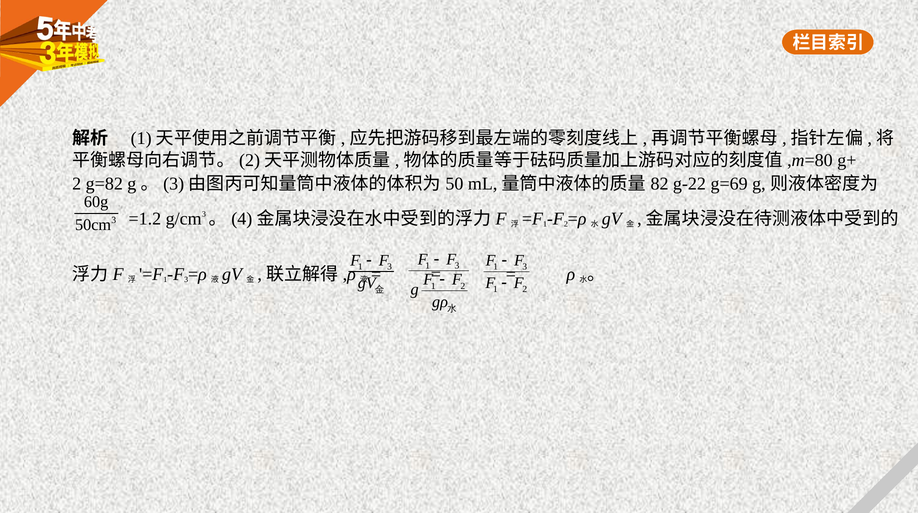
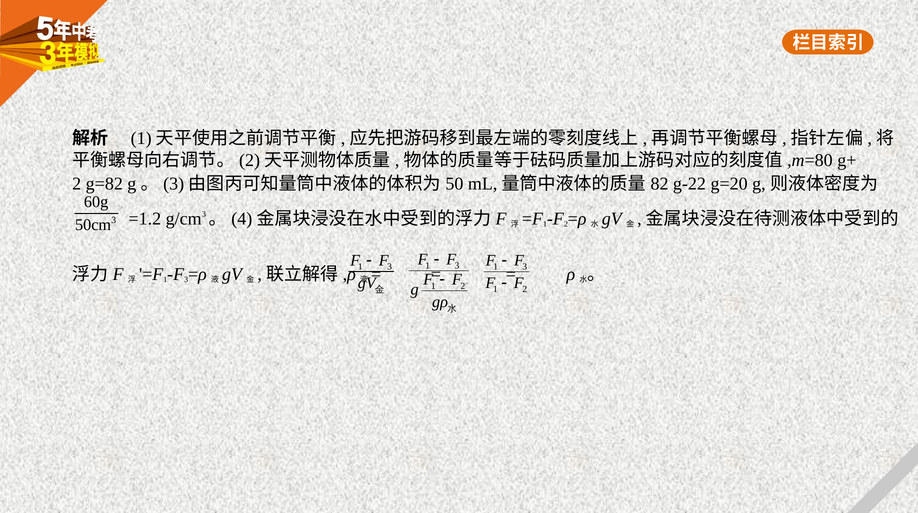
g=69: g=69 -> g=20 (729, 184)
